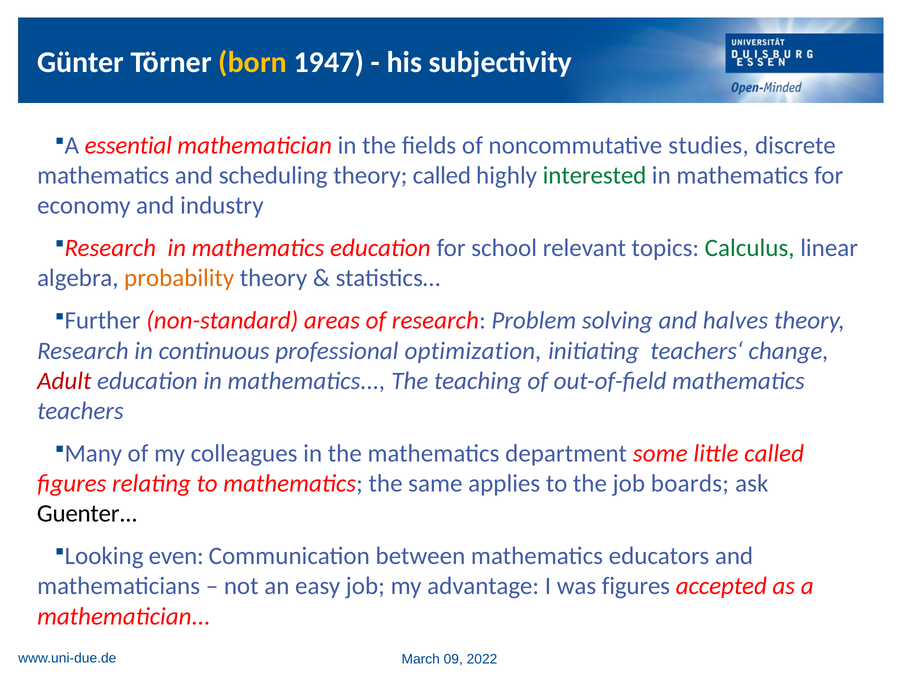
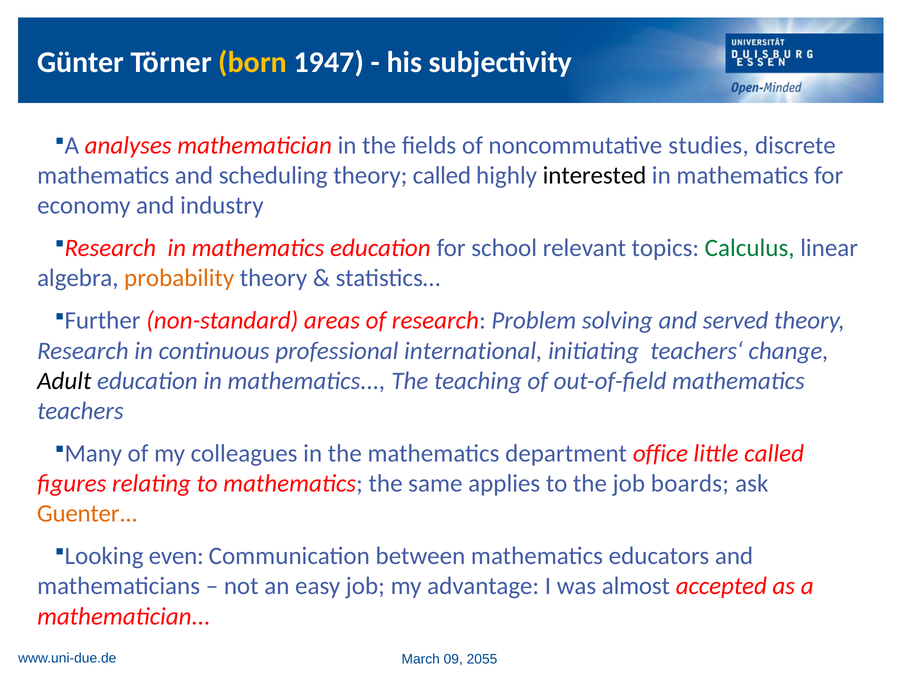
essential: essential -> analyses (128, 145)
interested colour: green -> black (595, 175)
halves: halves -> served (736, 321)
optimization: optimization -> international (473, 351)
Adult colour: red -> black (64, 381)
some: some -> office (660, 453)
Guenter colour: black -> orange (87, 513)
was figures: figures -> almost (636, 586)
2022: 2022 -> 2055 (482, 659)
